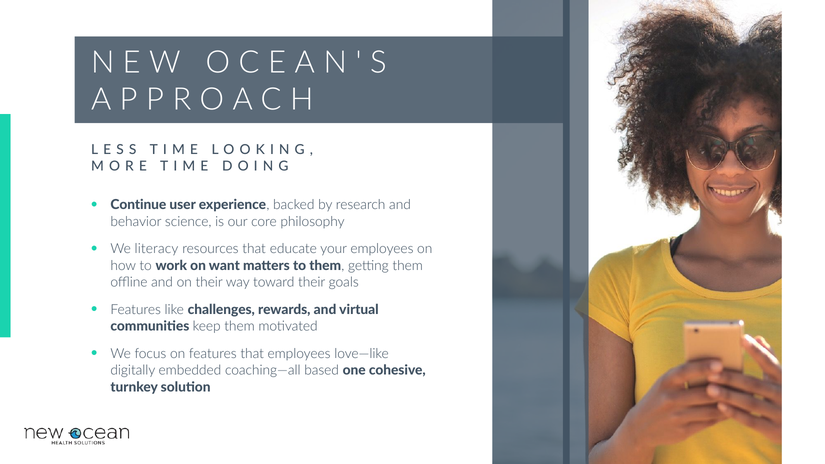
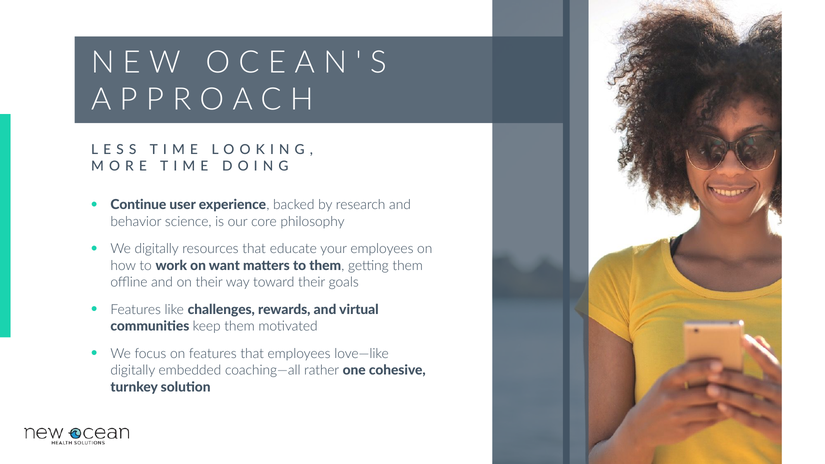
We literacy: literacy -> digitally (157, 249)
based: based -> rather (322, 370)
